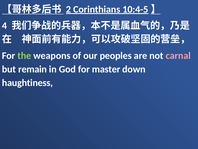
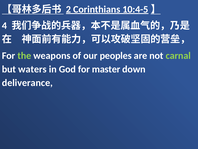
carnal colour: pink -> light green (178, 55)
remain: remain -> waters (32, 69)
haughtiness: haughtiness -> deliverance (27, 82)
